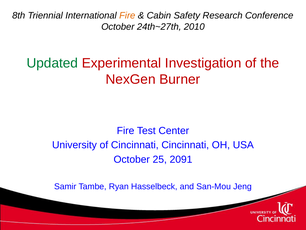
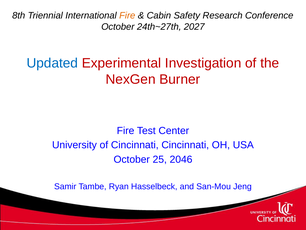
2010: 2010 -> 2027 (194, 27)
Updated colour: green -> blue (52, 63)
2091: 2091 -> 2046 (181, 159)
